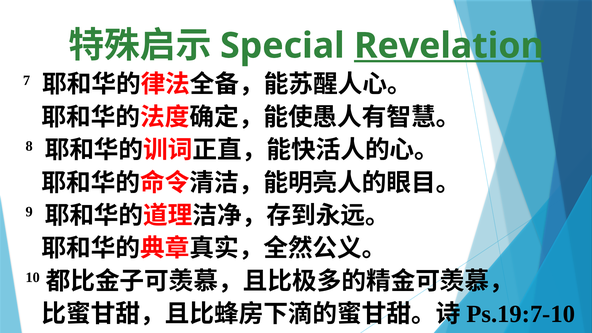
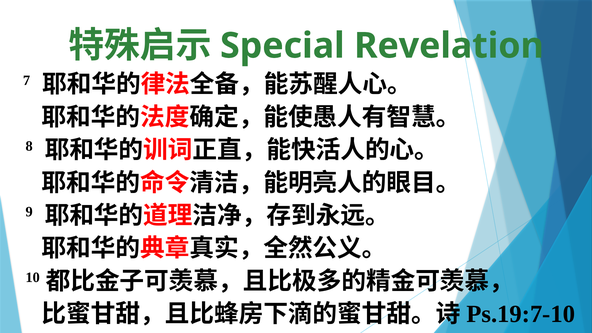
Revelation underline: present -> none (449, 46)
